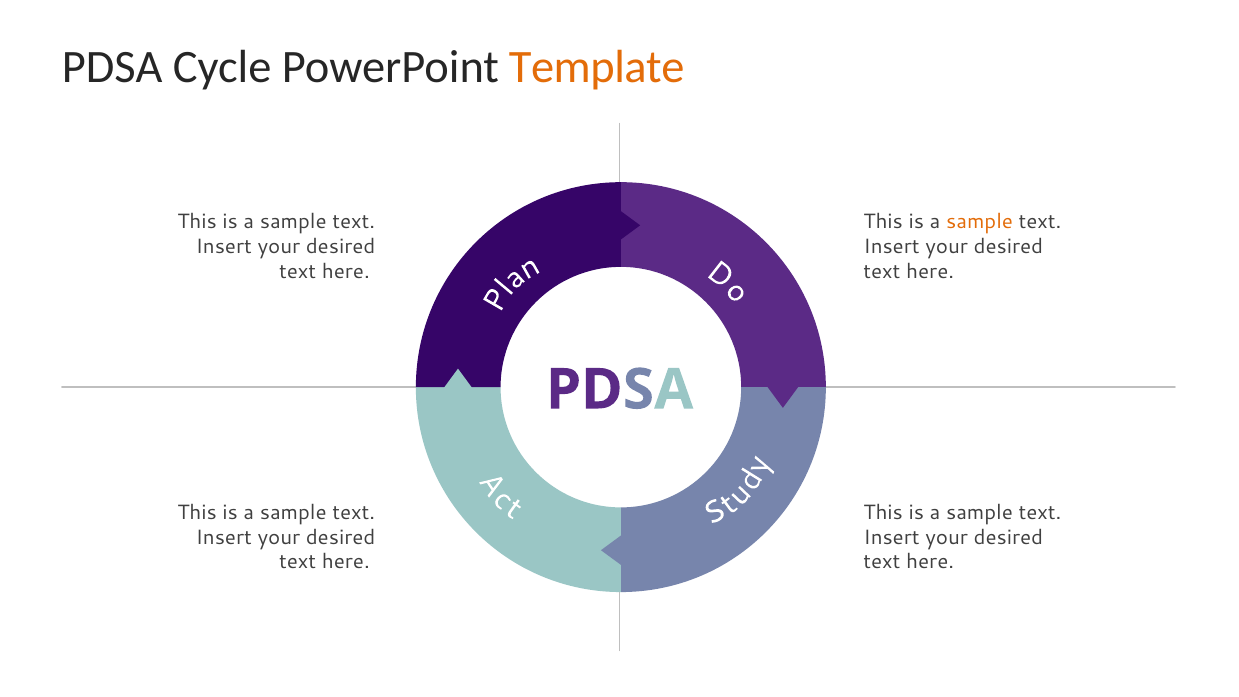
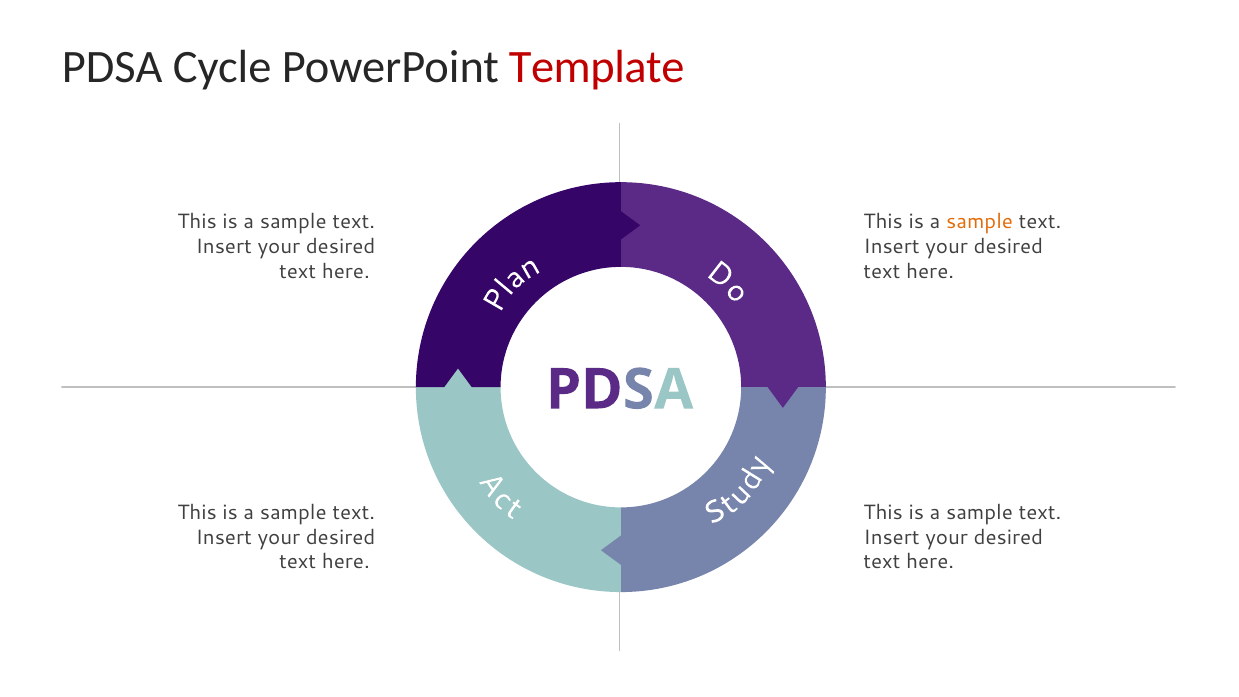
Template colour: orange -> red (597, 67)
